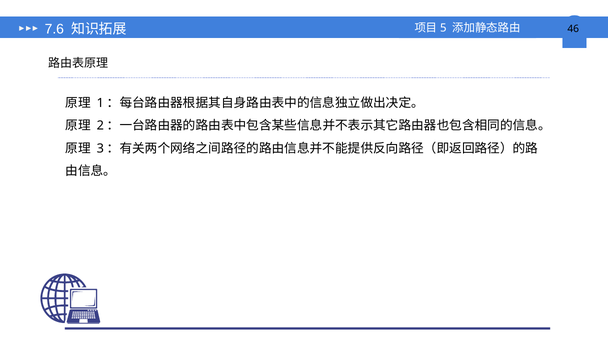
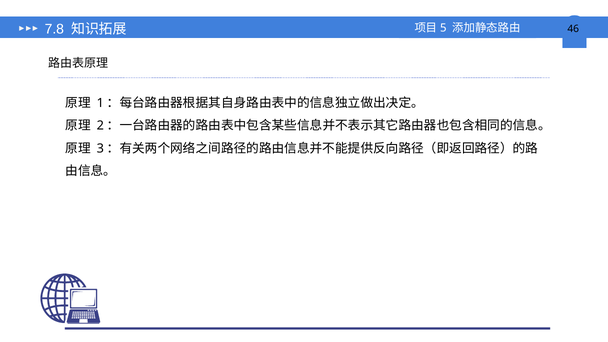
7.6: 7.6 -> 7.8 (54, 29)
